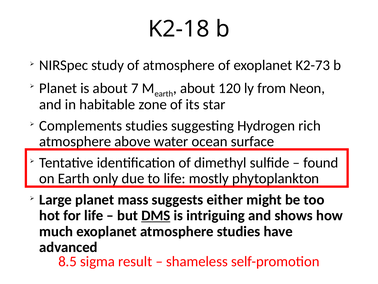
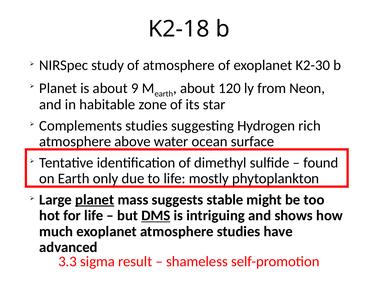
K2-73: K2-73 -> K2-30 (313, 65)
7: 7 -> 9 (135, 88)
planet underline: none -> present (95, 199)
either: either -> stable (225, 199)
8.5: 8.5 -> 3.3 (68, 261)
